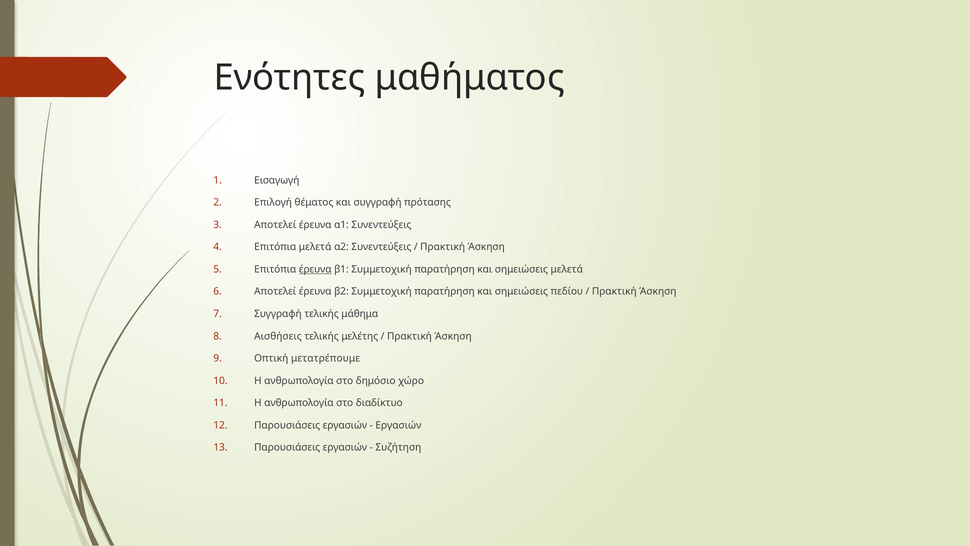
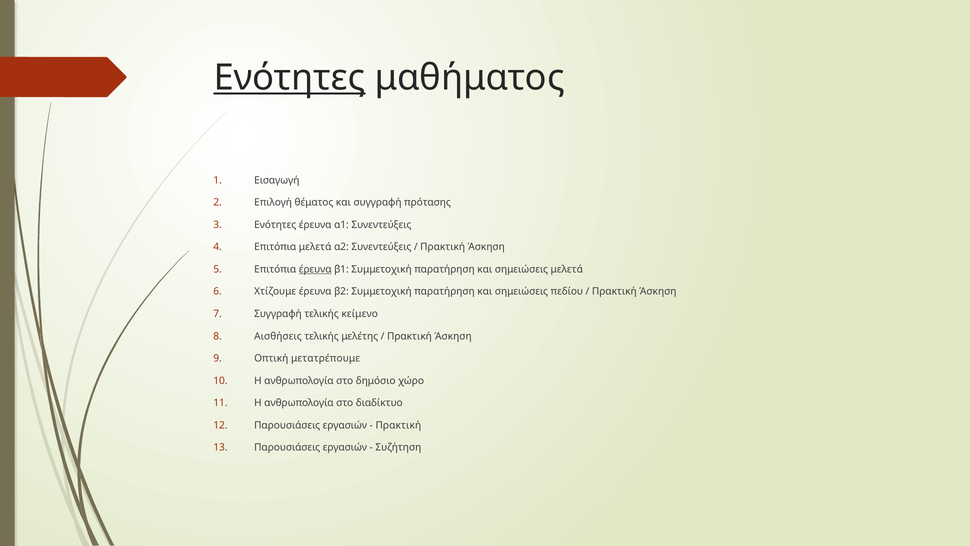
Ενότητες underline: none -> present (290, 78)
Αποτελεί: Αποτελεί -> Ενότητες (275, 225)
Αποτελεί: Αποτελεί -> Χτίζουμε (275, 291)
μάθημα: μάθημα -> κείμενο (360, 314)
Εργασιών: Εργασιών -> Πρακτική (398, 425)
